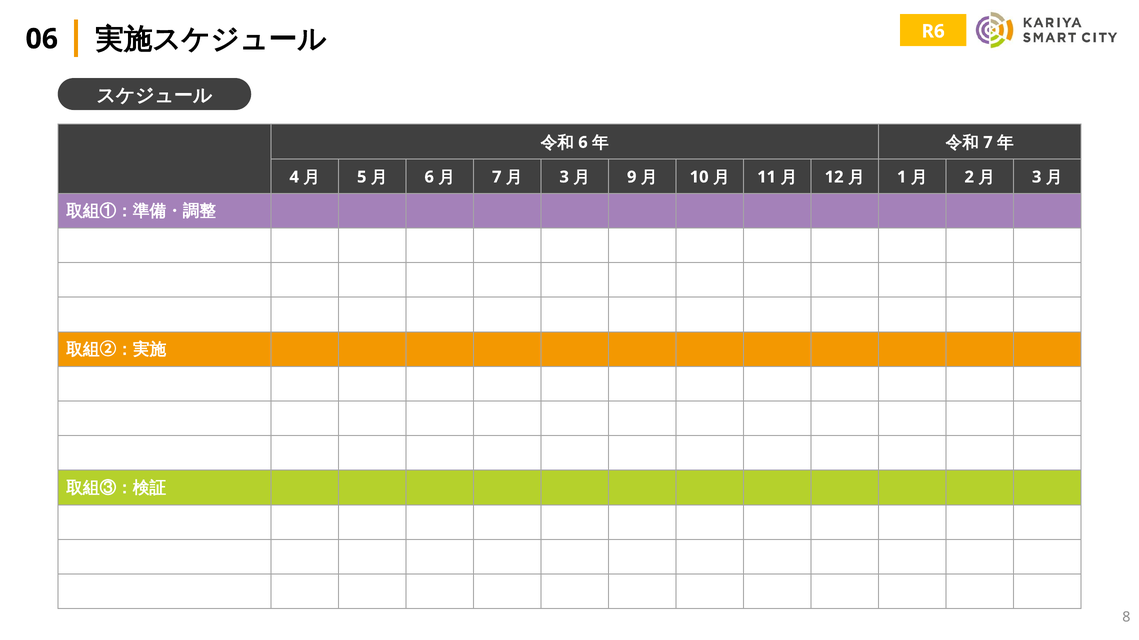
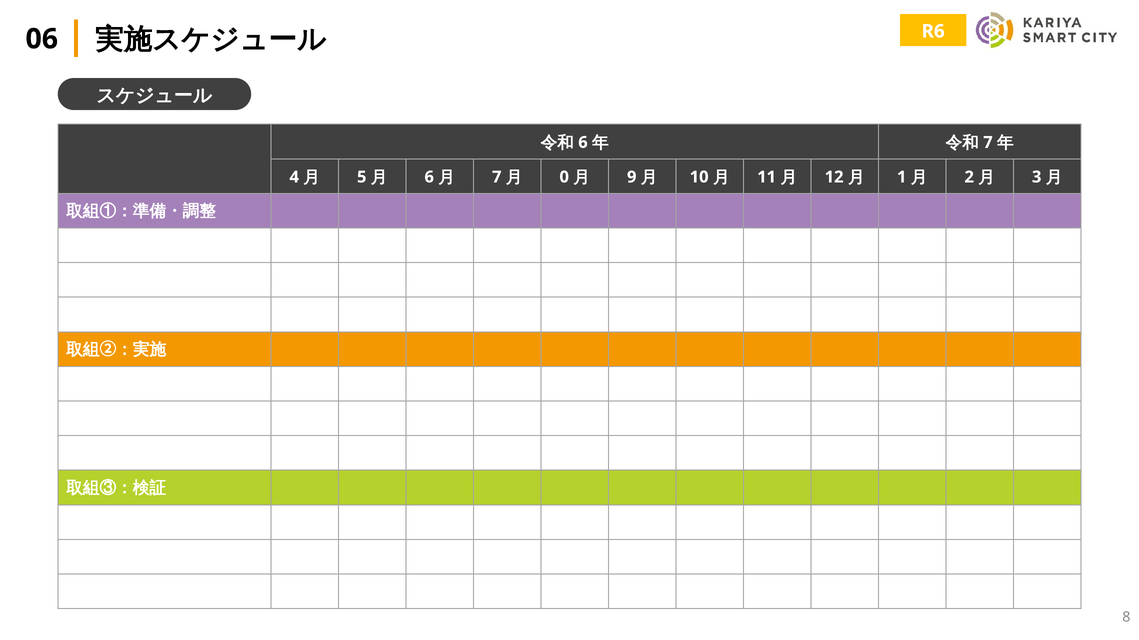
3: 3 -> 0 (564, 177)
